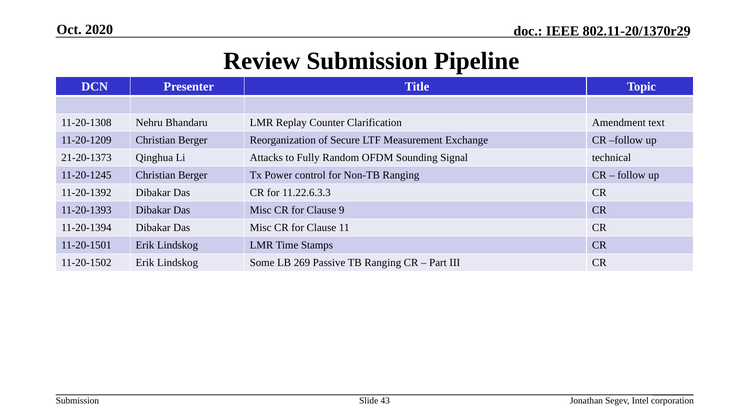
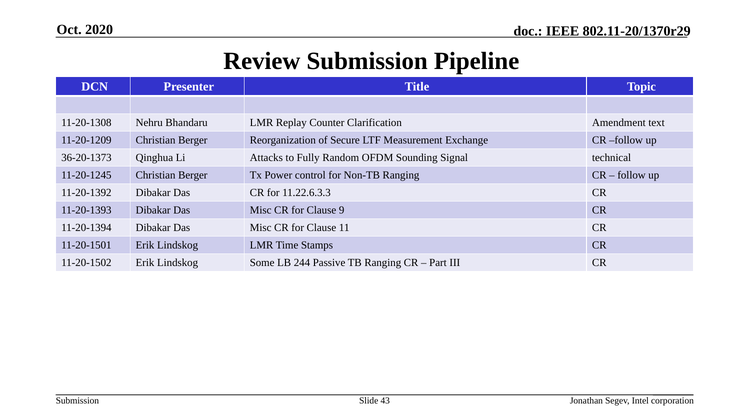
21-20-1373: 21-20-1373 -> 36-20-1373 (86, 158)
269: 269 -> 244 (302, 263)
